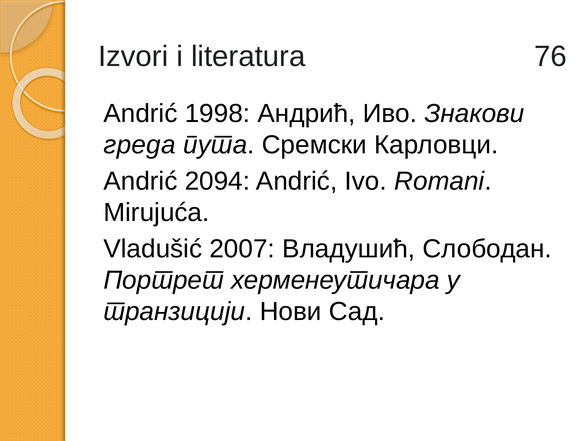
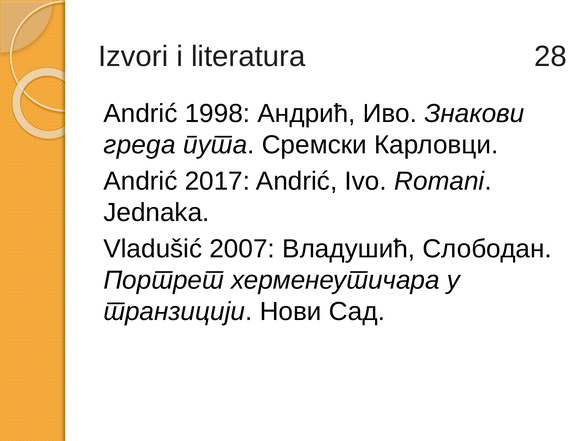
76: 76 -> 28 (551, 56)
2094: 2094 -> 2017 (217, 181)
Mirujuća: Mirujuća -> Jednaka (156, 213)
